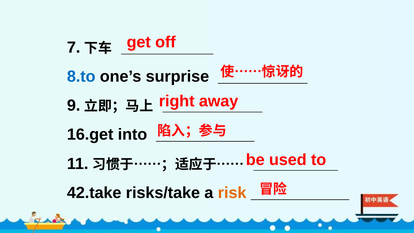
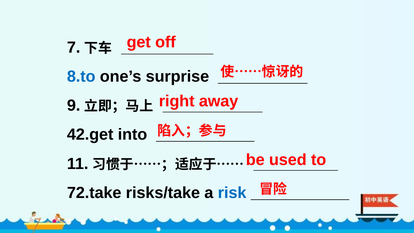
16.get: 16.get -> 42.get (90, 135)
42.take: 42.take -> 72.take (94, 193)
risk colour: orange -> blue (232, 193)
